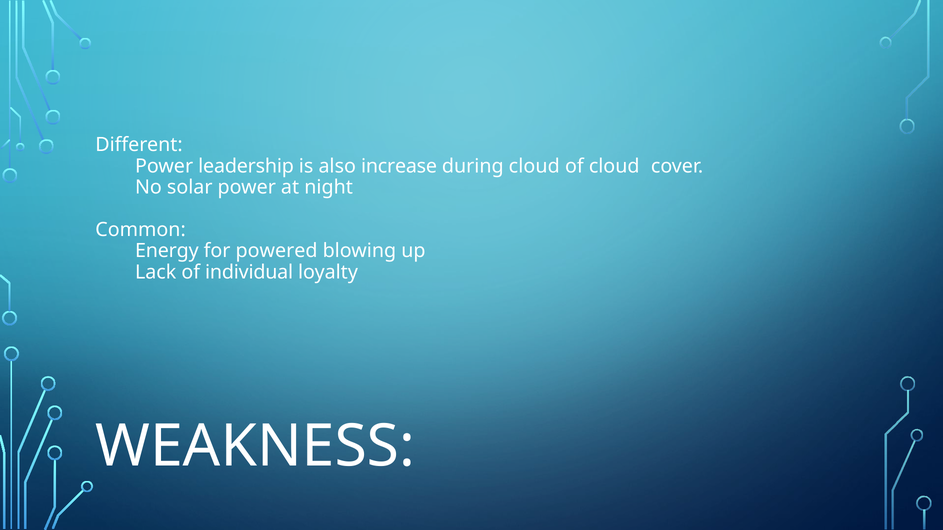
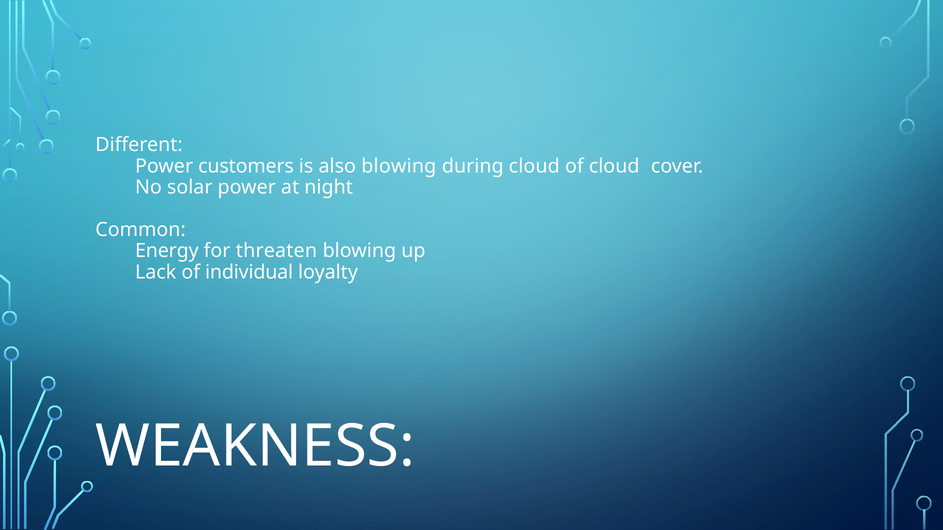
leadership: leadership -> customers (246, 166)
also increase: increase -> blowing (399, 166)
powered: powered -> threaten (276, 251)
